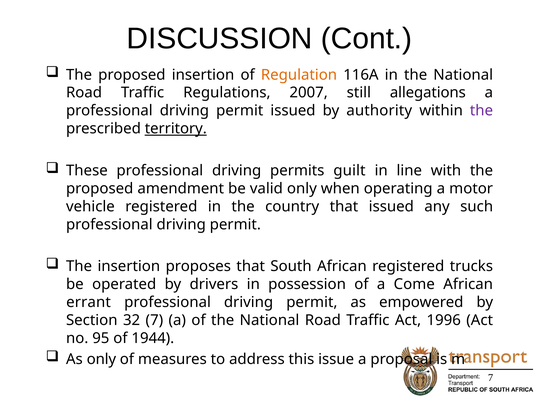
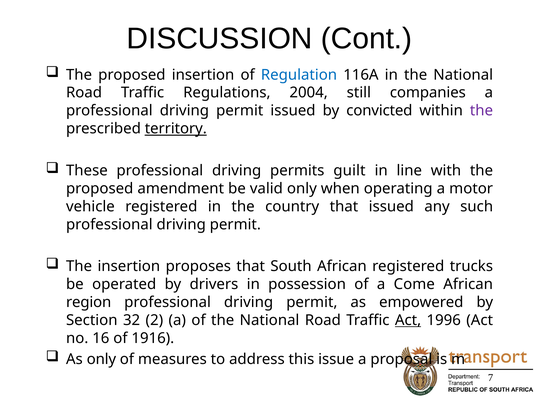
Regulation colour: orange -> blue (299, 75)
2007: 2007 -> 2004 (309, 93)
allegations: allegations -> companies (428, 93)
authority: authority -> convicted (379, 111)
errant: errant -> region (89, 302)
32 7: 7 -> 2 (154, 320)
Act underline: none -> present (408, 320)
95: 95 -> 16 (101, 338)
1944: 1944 -> 1916 (153, 338)
